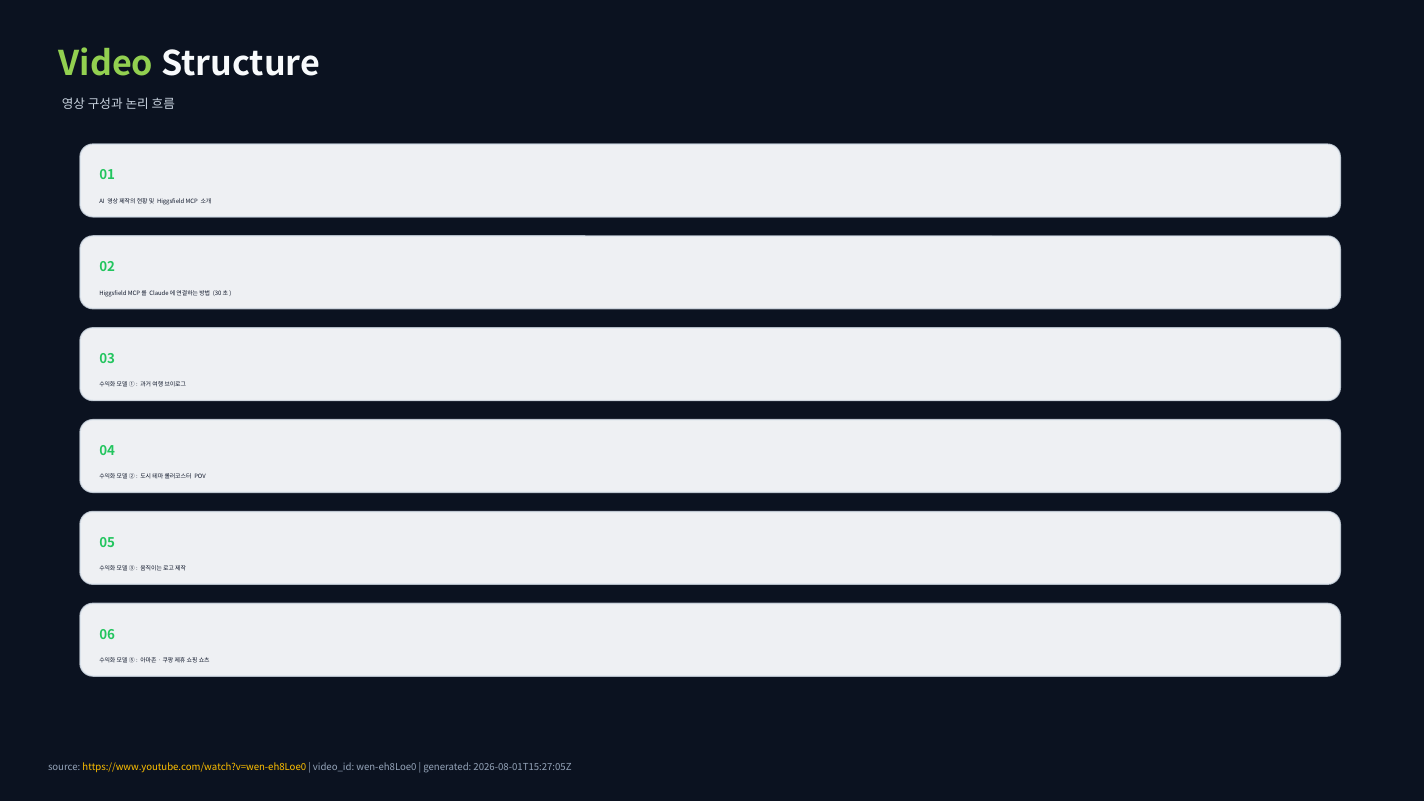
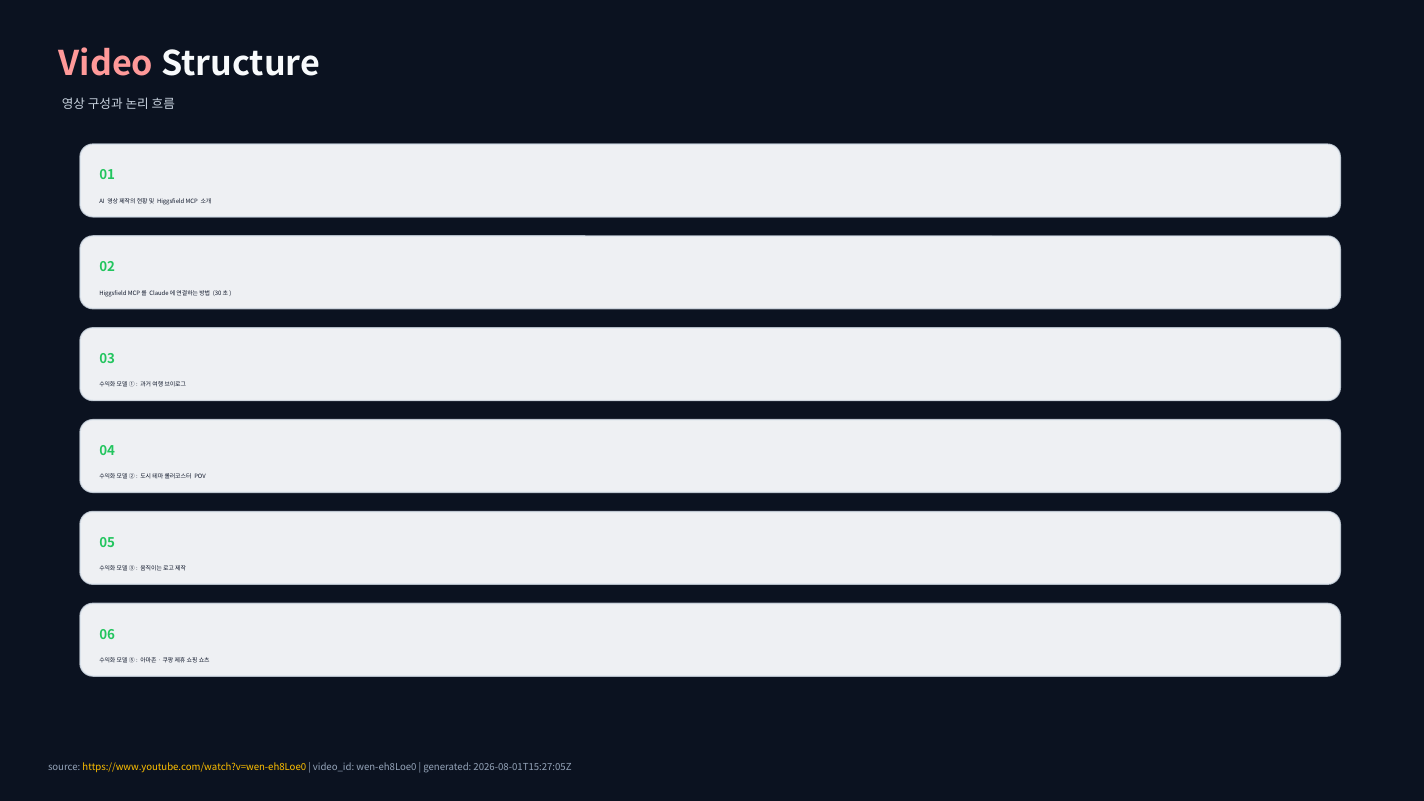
Video colour: light green -> pink (106, 64)
